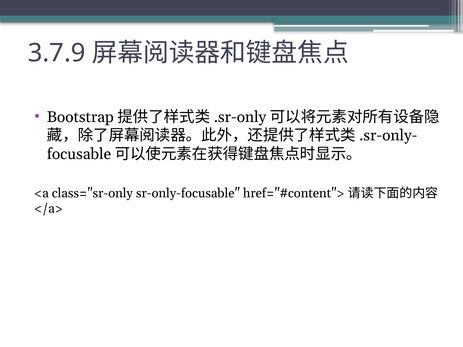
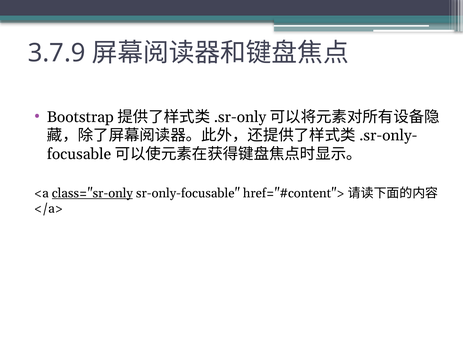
class="sr-only underline: none -> present (92, 193)
